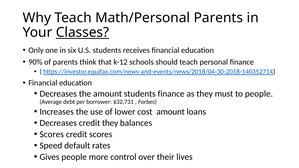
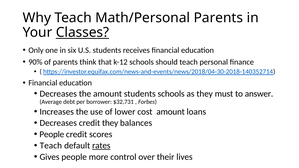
students finance: finance -> schools (171, 94)
to people: people -> answer (259, 94)
Scores: Scores -> People (52, 134)
Speed: Speed -> Teach (51, 146)
rates underline: none -> present (101, 146)
